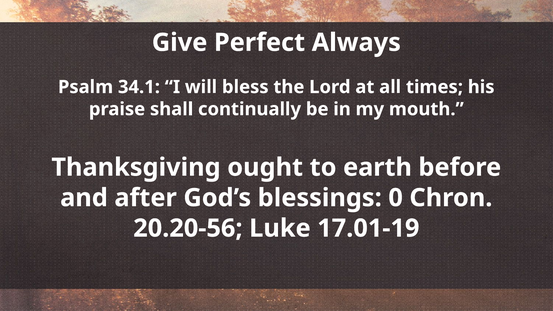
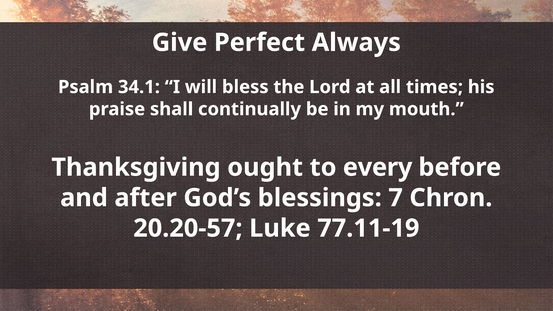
earth: earth -> every (378, 167)
0: 0 -> 7 (396, 198)
20.20-56: 20.20-56 -> 20.20-57 (188, 228)
17.01-19: 17.01-19 -> 77.11-19 (368, 228)
